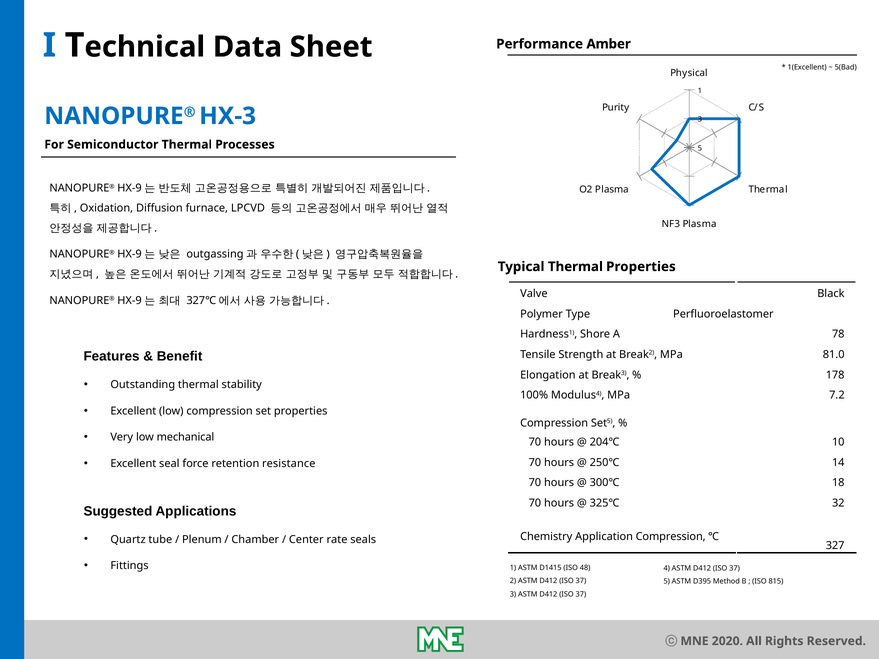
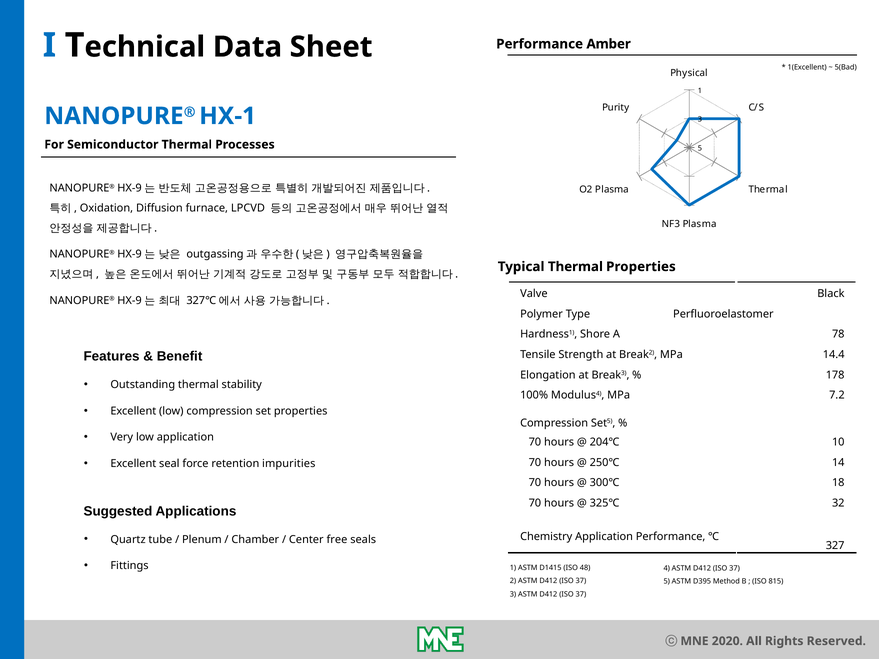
HX-3: HX-3 -> HX-1 (228, 116)
81.0: 81.0 -> 14.4 (834, 355)
low mechanical: mechanical -> application (185, 438)
resistance: resistance -> impurities (289, 464)
Application Compression: Compression -> Performance (671, 537)
rate: rate -> free (337, 540)
